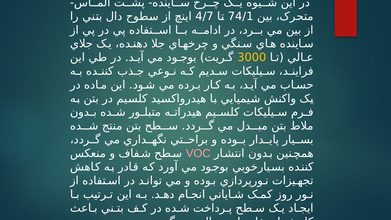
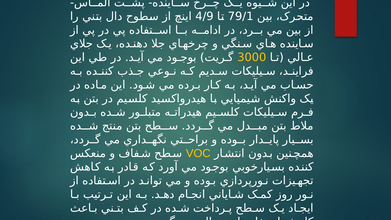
4/7: 4/7 -> 4/9 (205, 16)
74/1: 74/1 -> 79/1 (241, 16)
VOC colour: pink -> yellow (198, 153)
